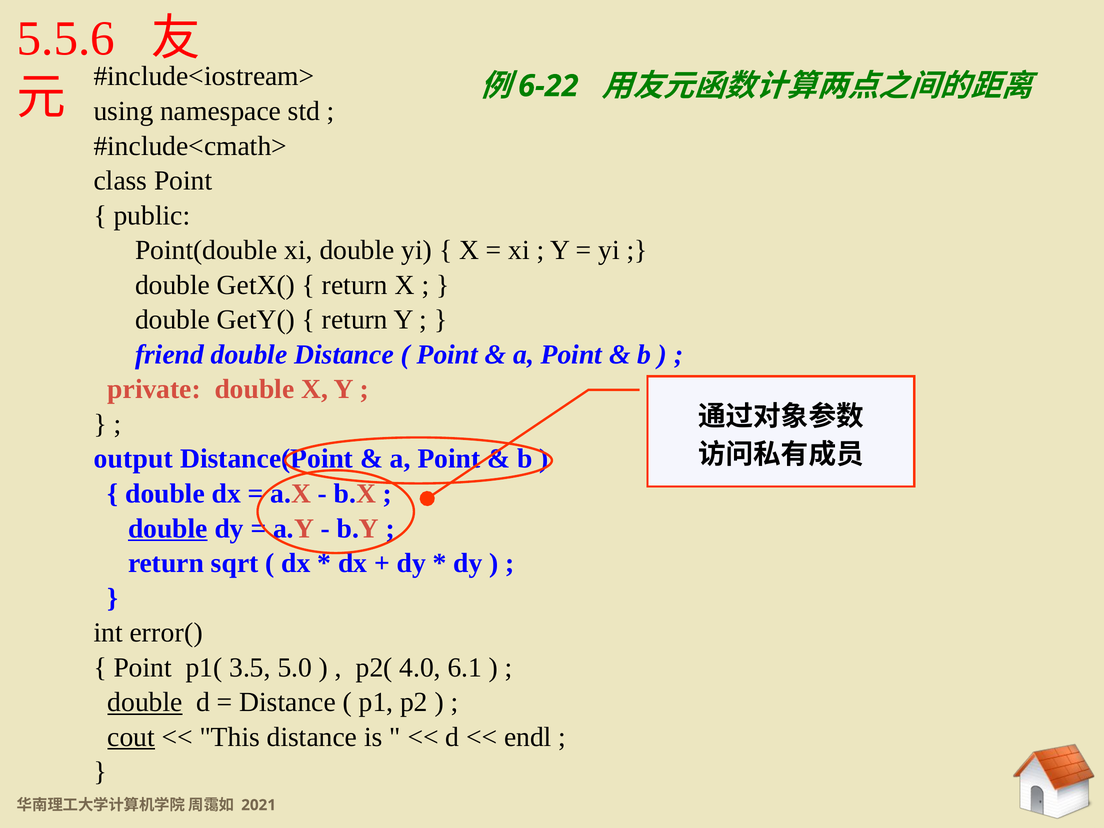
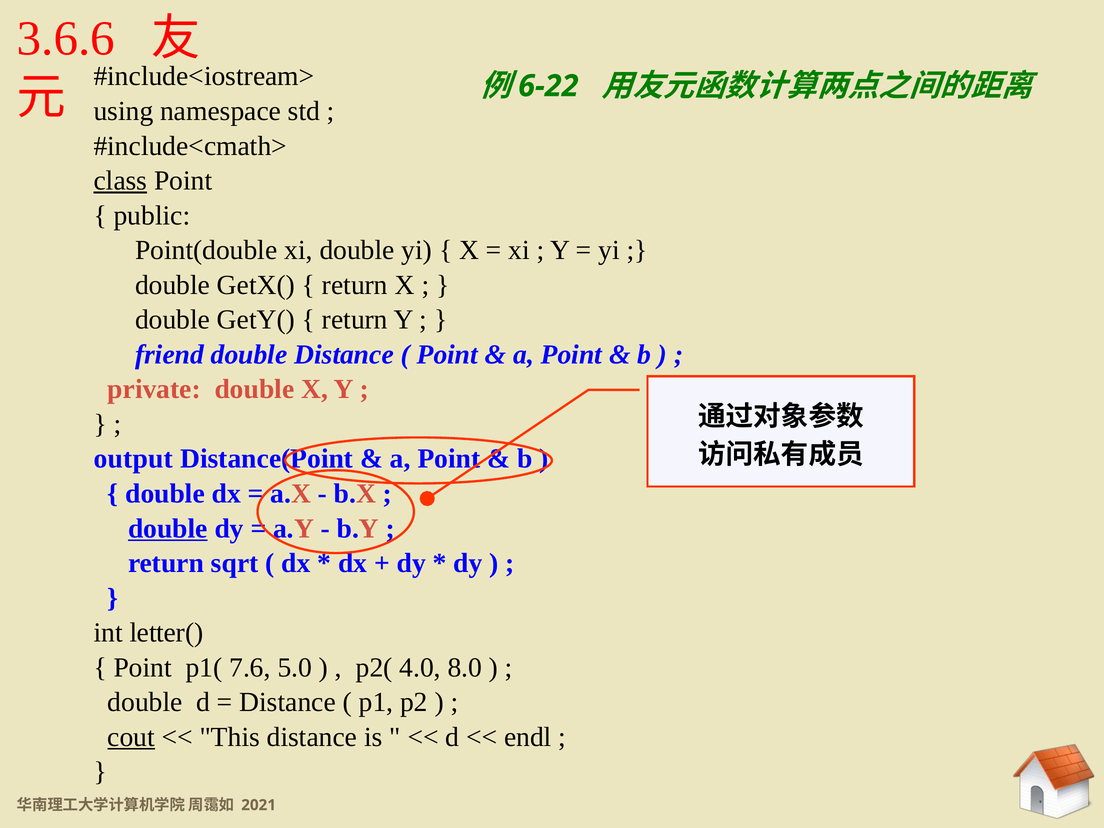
5.5.6: 5.5.6 -> 3.6.6 (66, 39)
class underline: none -> present (120, 181)
error(: error( -> letter( (166, 633)
3.5: 3.5 -> 7.6 (250, 668)
6.1: 6.1 -> 8.0 (465, 668)
double underline: present -> none (145, 702)
